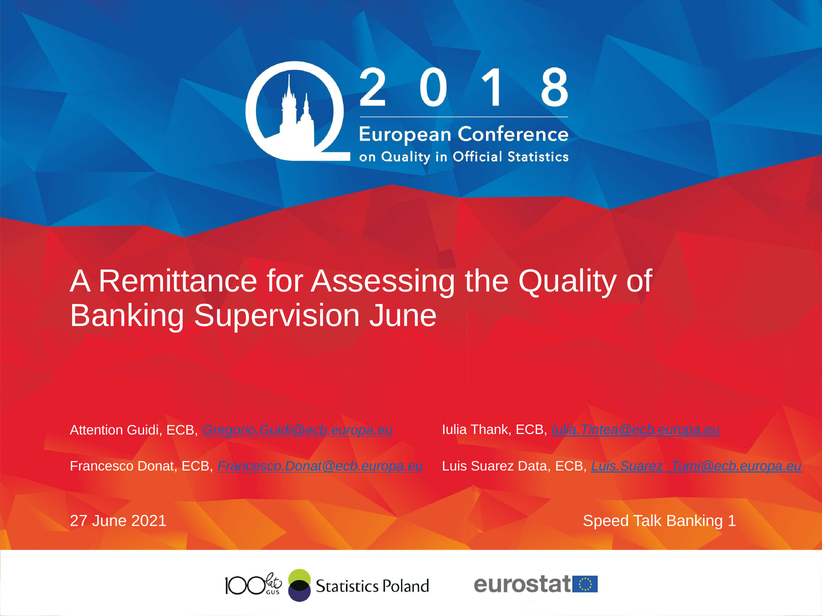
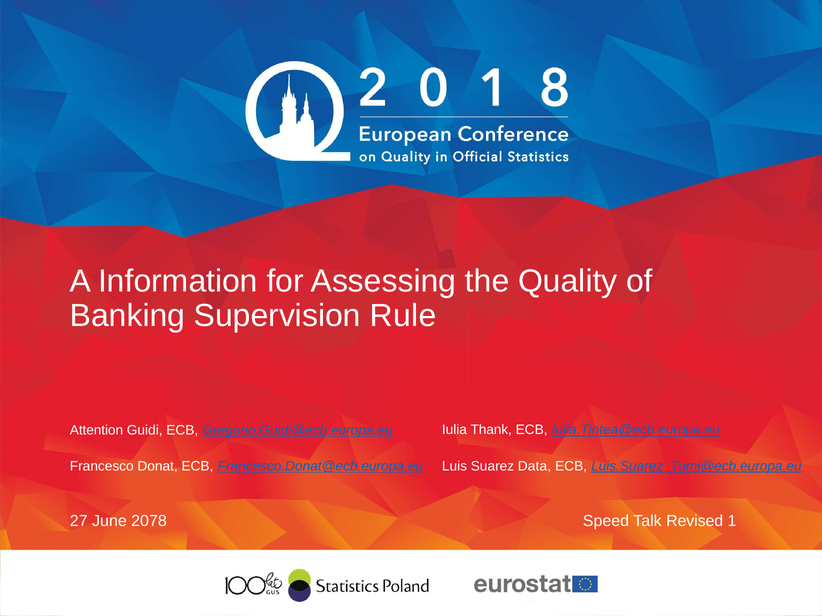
Remittance: Remittance -> Information (178, 281)
Supervision June: June -> Rule (403, 316)
2021: 2021 -> 2078 (149, 522)
Talk Banking: Banking -> Revised (695, 522)
